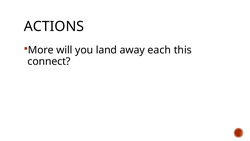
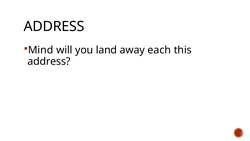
ACTIONS: ACTIONS -> ADDRESS (54, 26)
More: More -> Mind (41, 50)
connect: connect -> address (49, 61)
